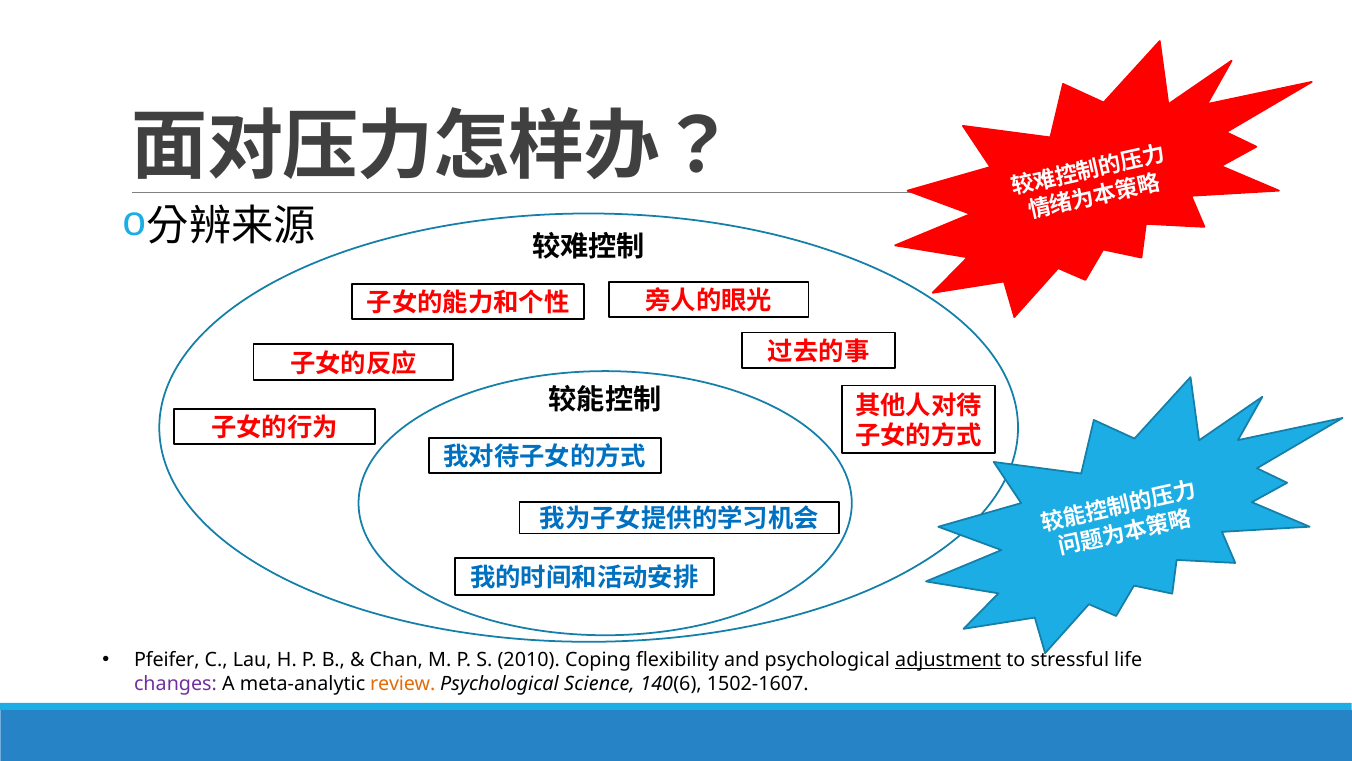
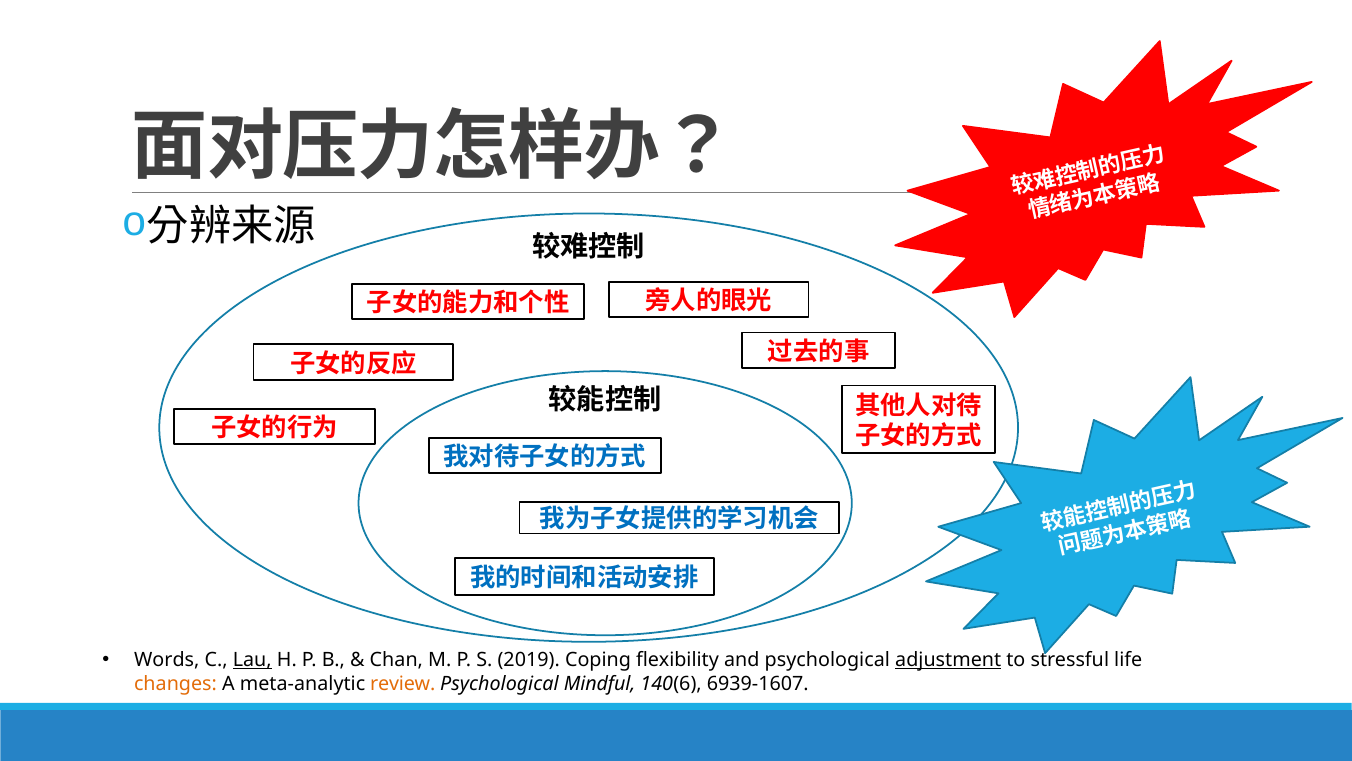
Pfeifer: Pfeifer -> Words (167, 660)
Lau underline: none -> present (252, 660)
2010: 2010 -> 2019 (529, 660)
changes colour: purple -> orange (176, 683)
Science: Science -> Mindful (600, 683)
1502-1607: 1502-1607 -> 6939-1607 (758, 683)
